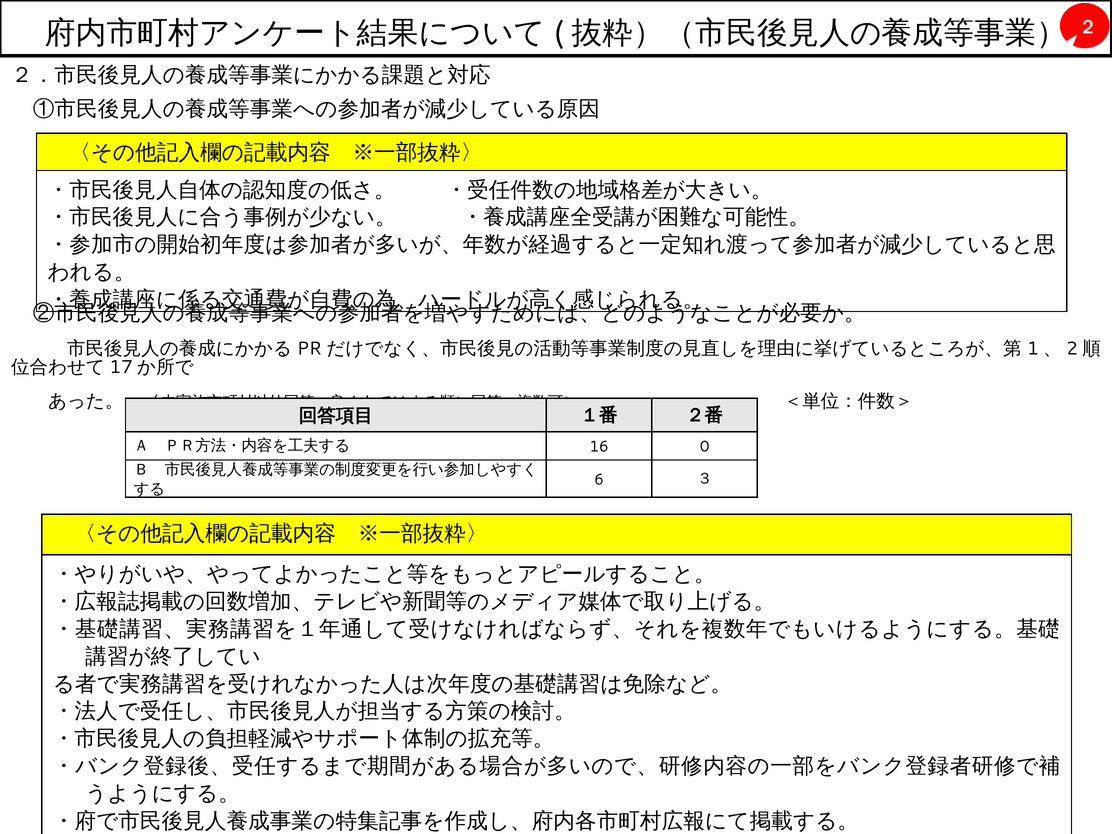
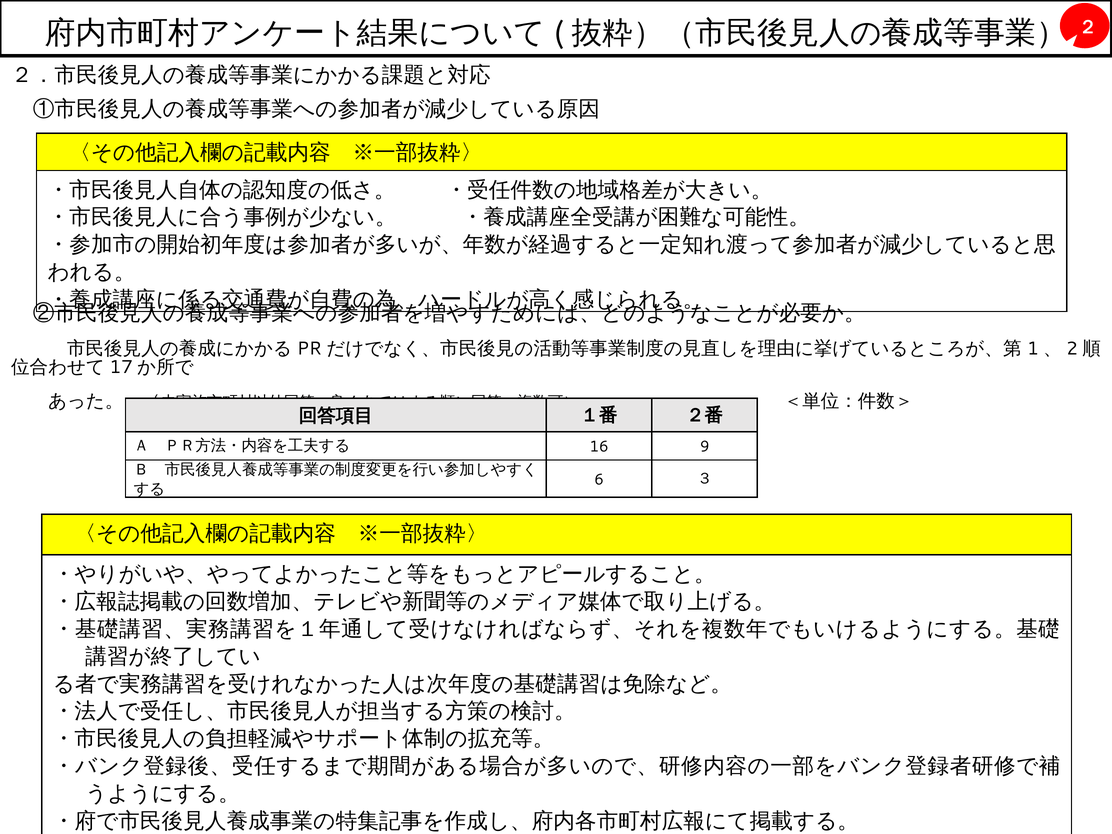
0: 0 -> 9 (705, 447)
